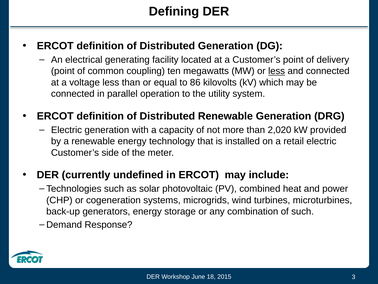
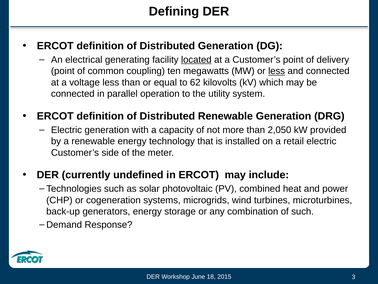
located underline: none -> present (196, 60)
86: 86 -> 62 (195, 82)
2,020: 2,020 -> 2,050 (279, 130)
